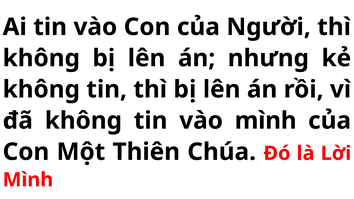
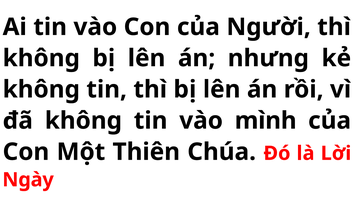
Mình: Mình -> Ngày (28, 180)
